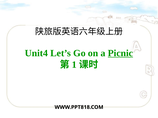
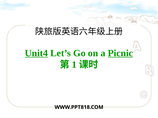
Unit4 underline: none -> present (36, 53)
